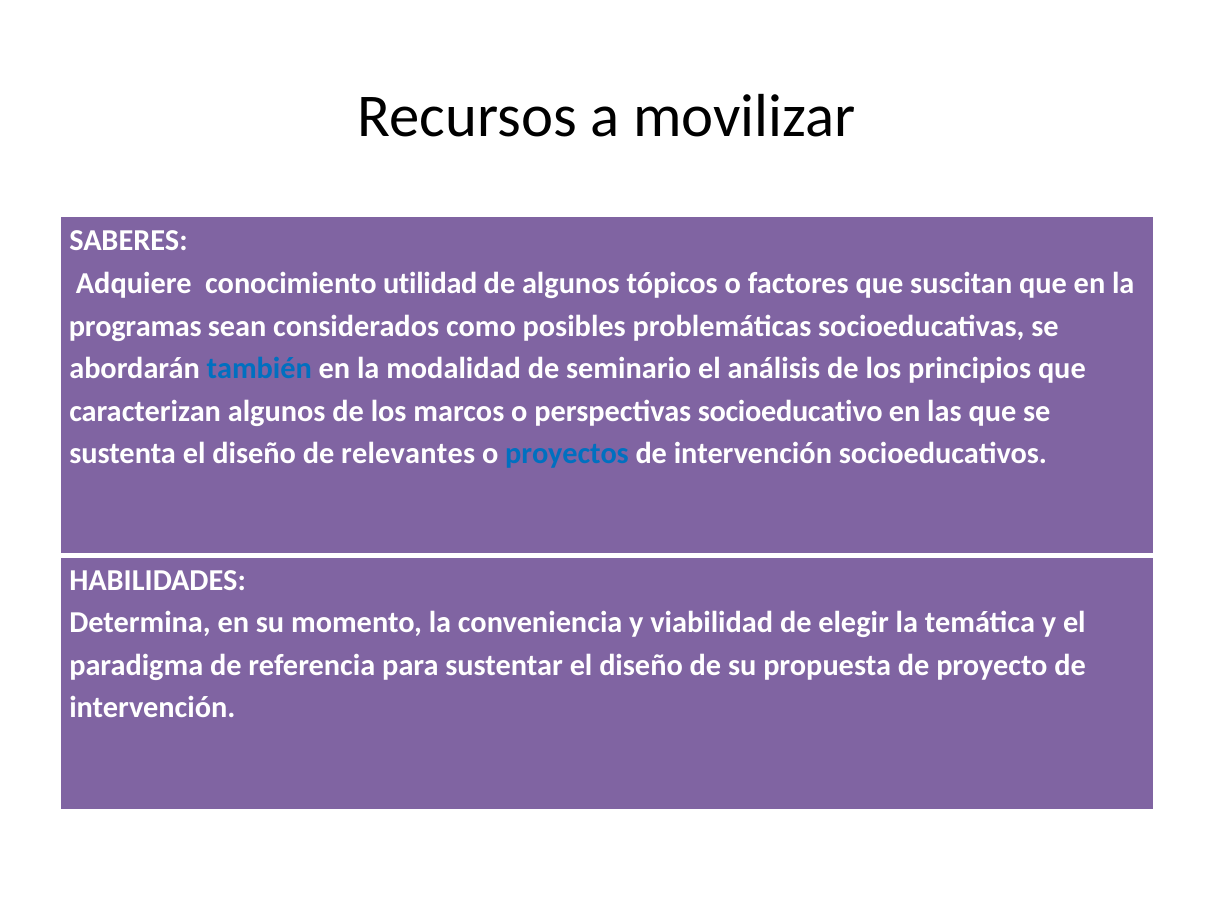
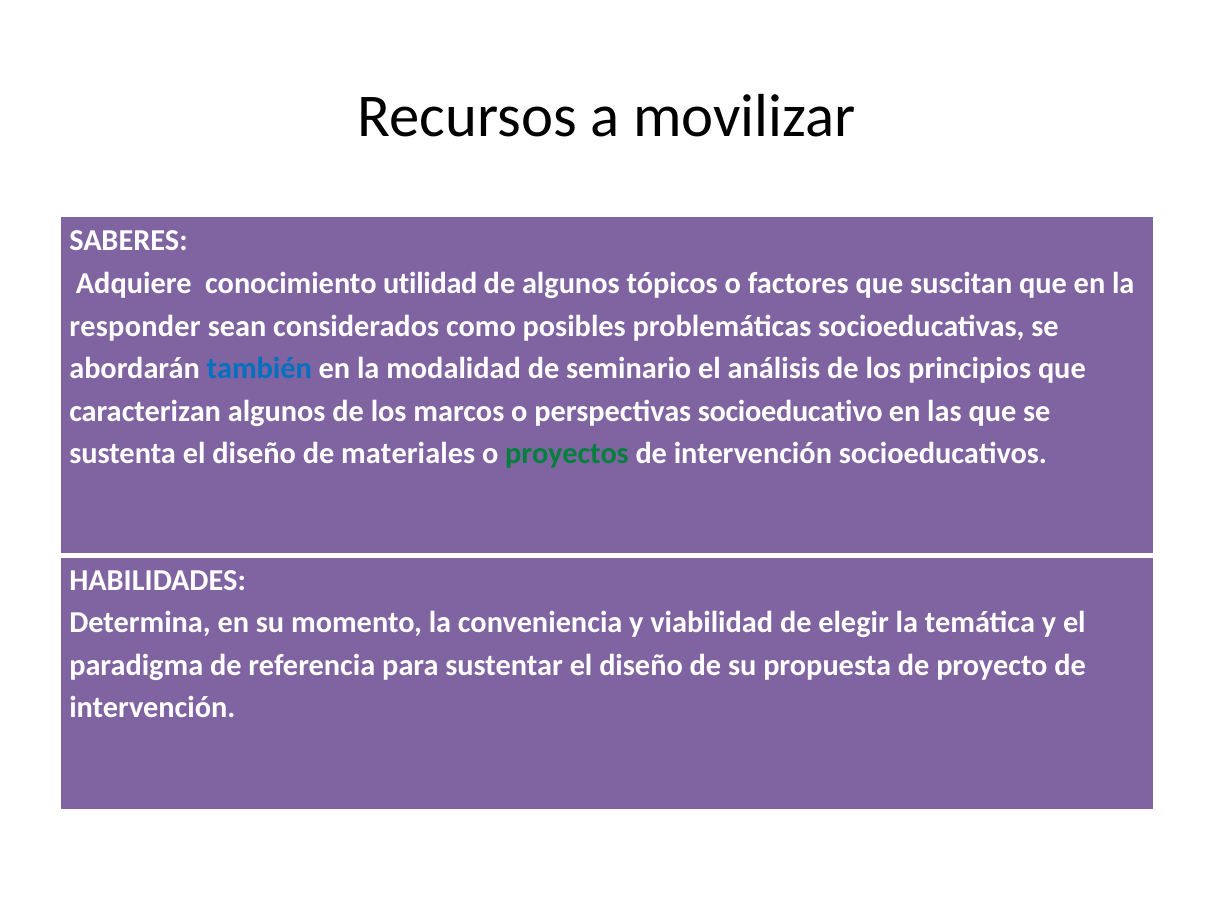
programas: programas -> responder (135, 326)
relevantes: relevantes -> materiales (408, 454)
proyectos colour: blue -> green (567, 454)
